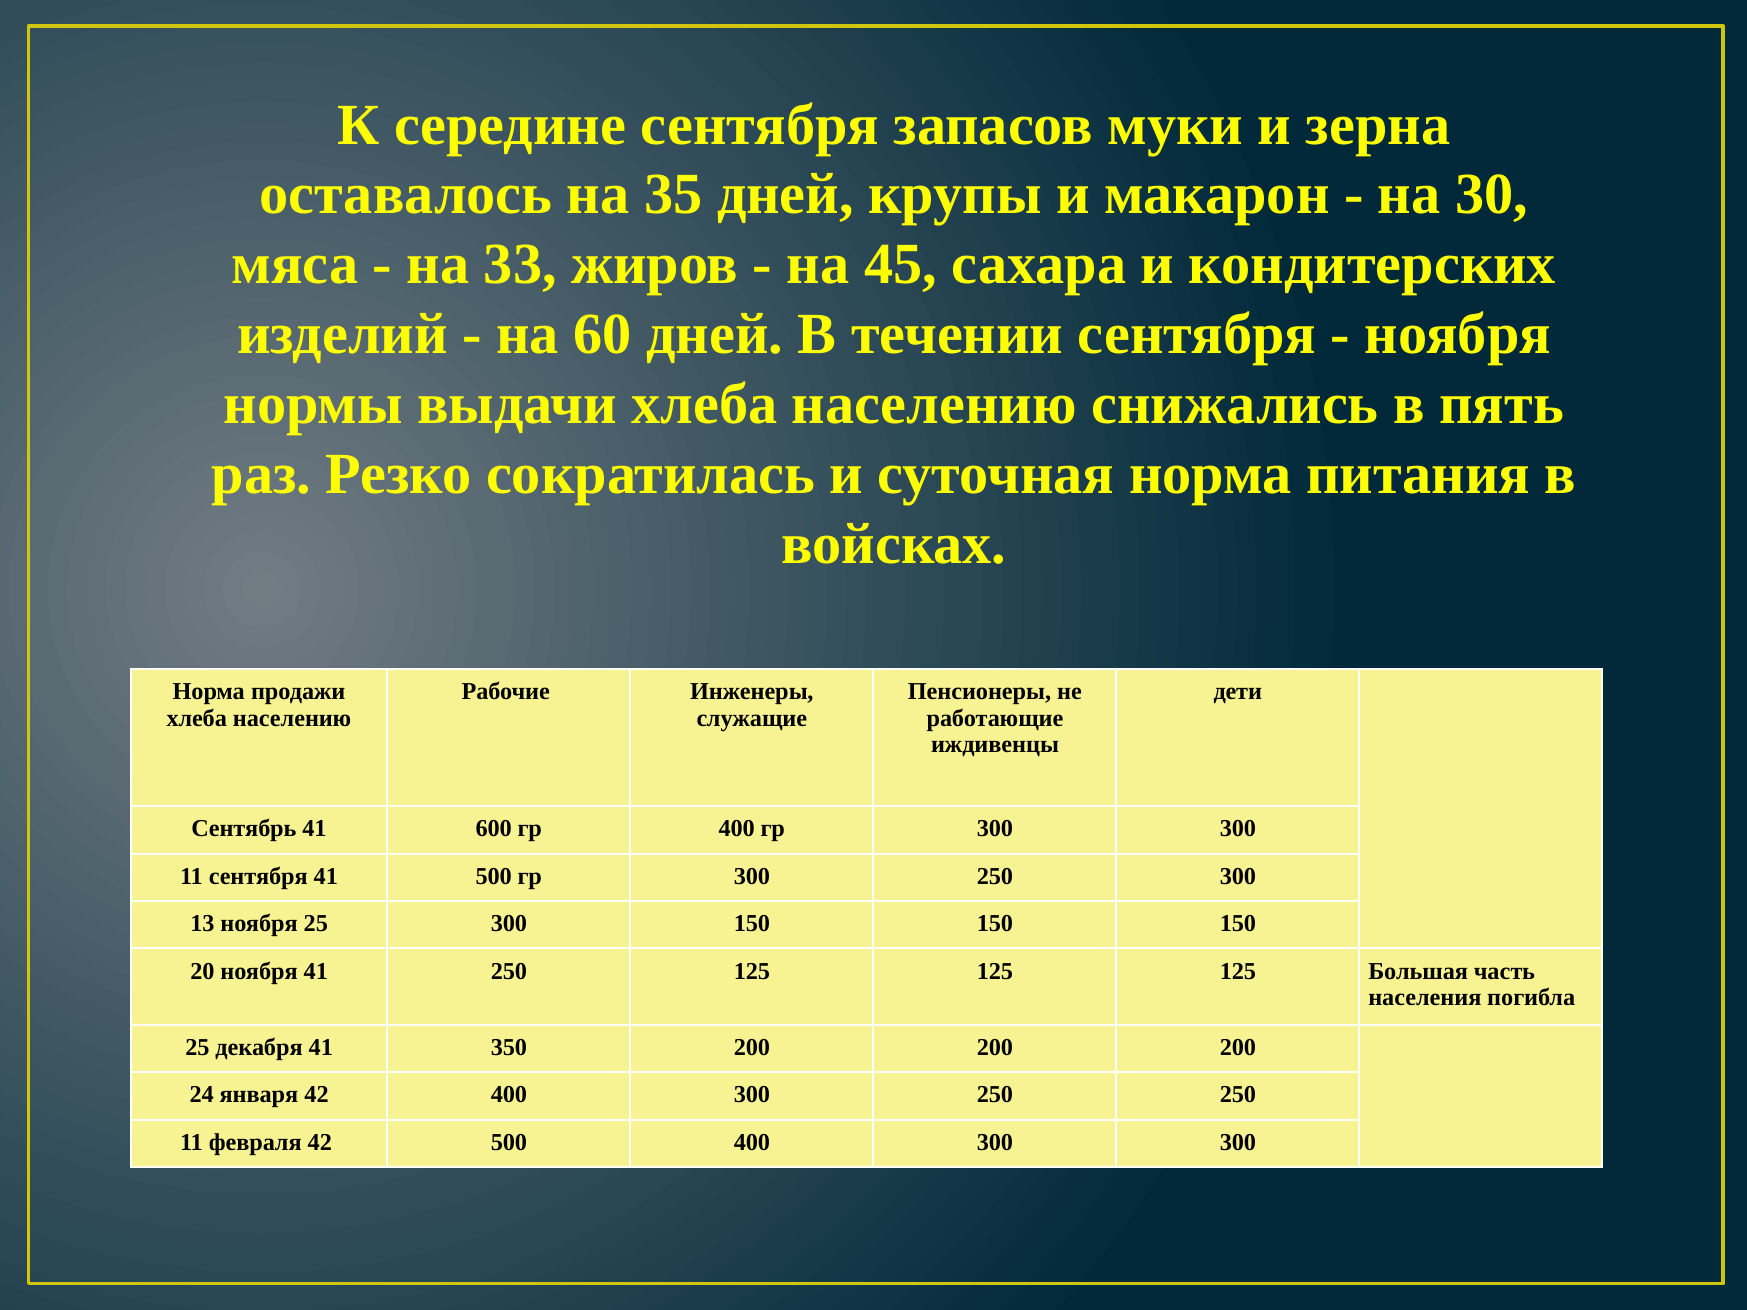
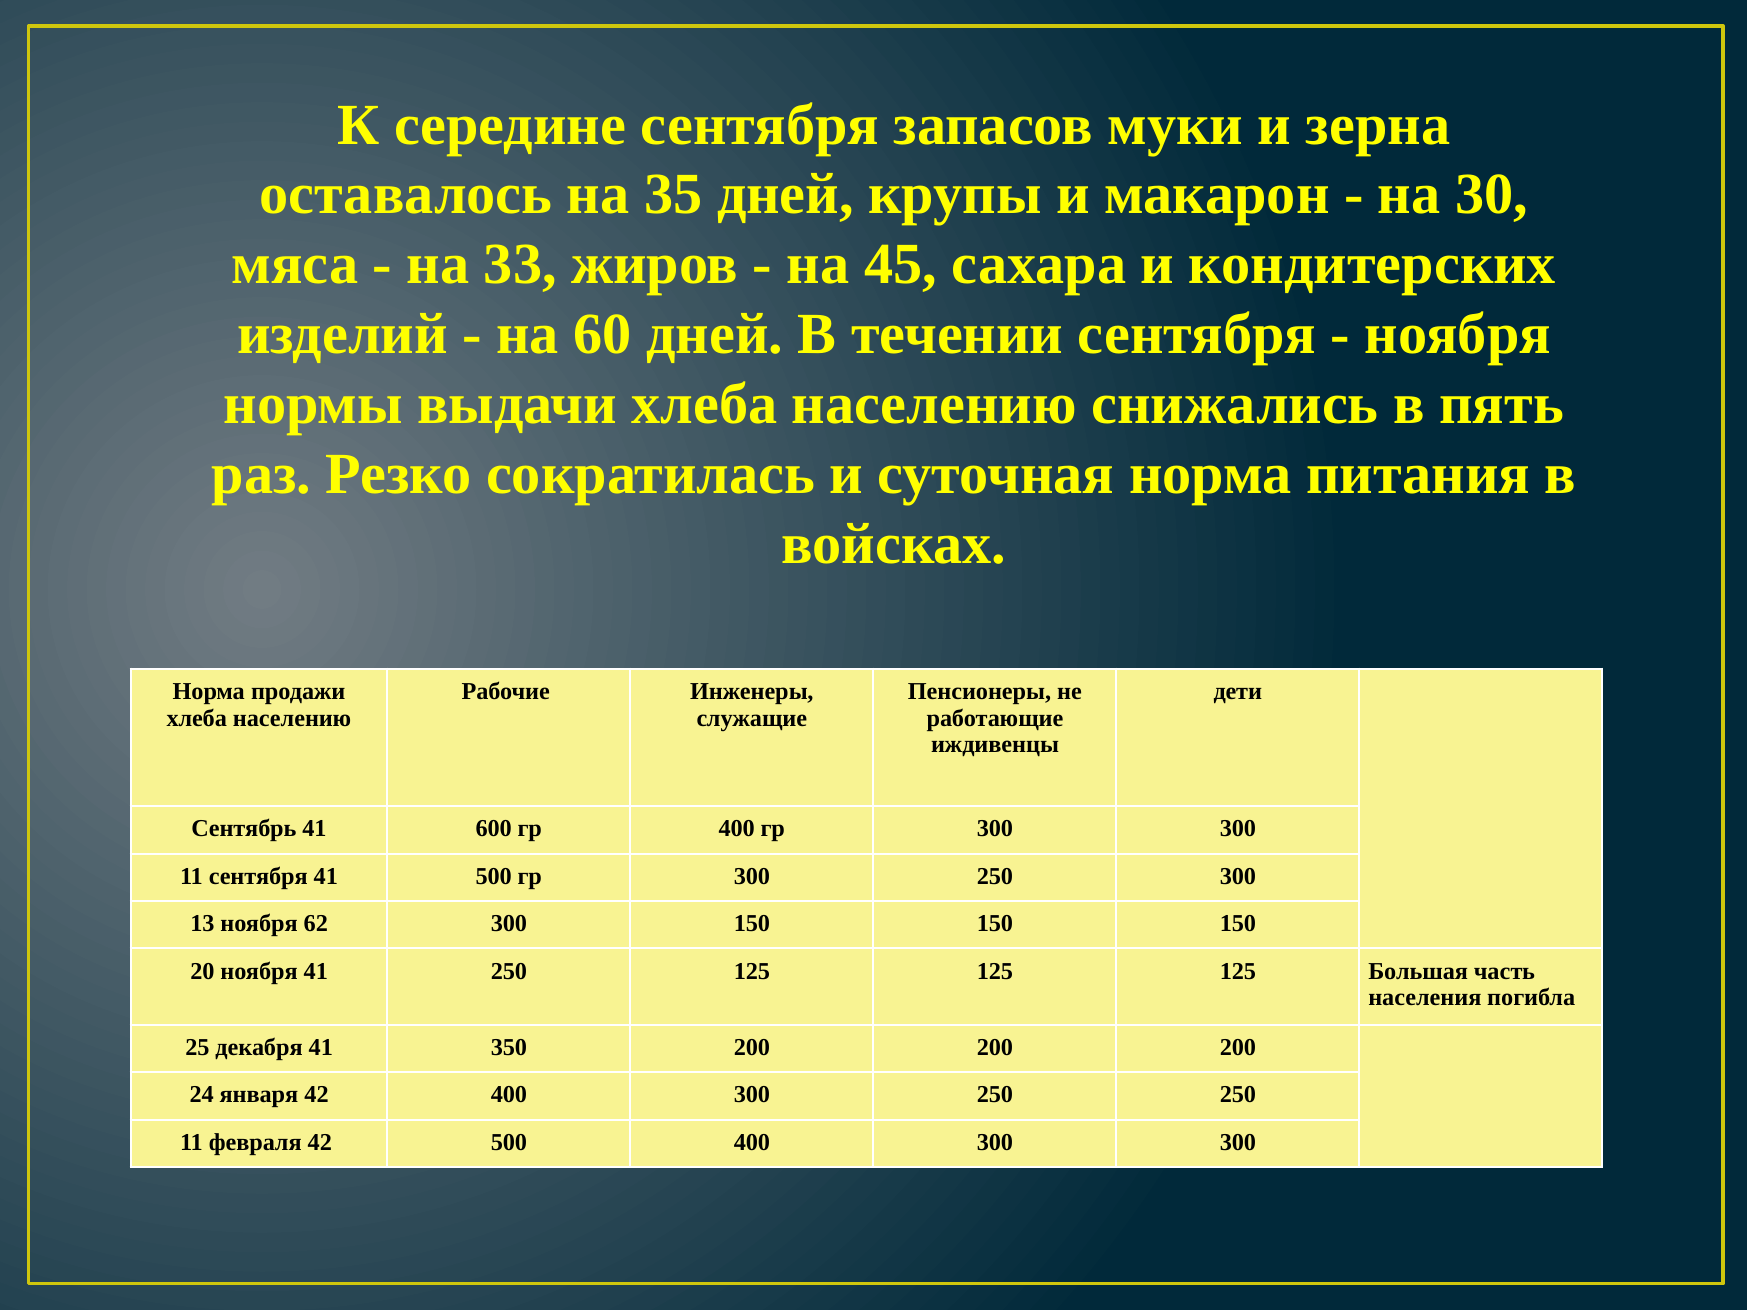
ноября 25: 25 -> 62 (316, 924)
